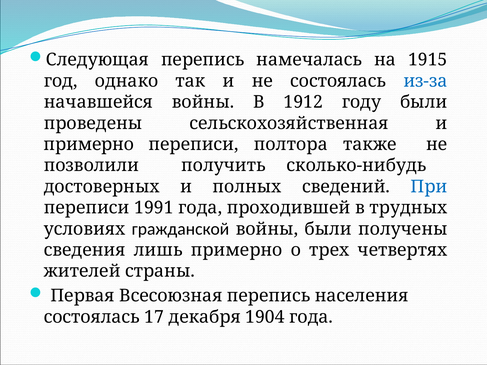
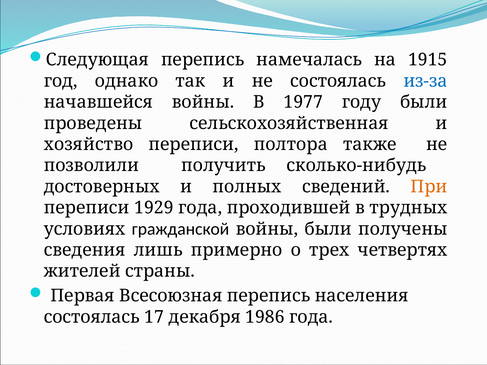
1912: 1912 -> 1977 (303, 102)
примерно: примерно -> хозяйство (89, 144)
При colour: blue -> orange (429, 187)
1991: 1991 -> 1929 (154, 208)
1904: 1904 -> 1986 (265, 317)
